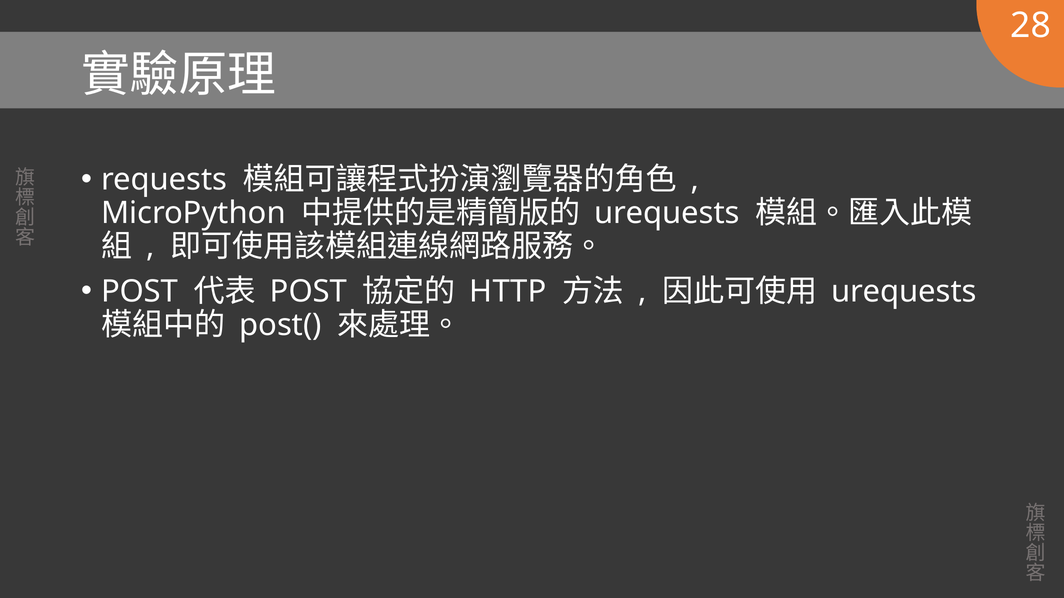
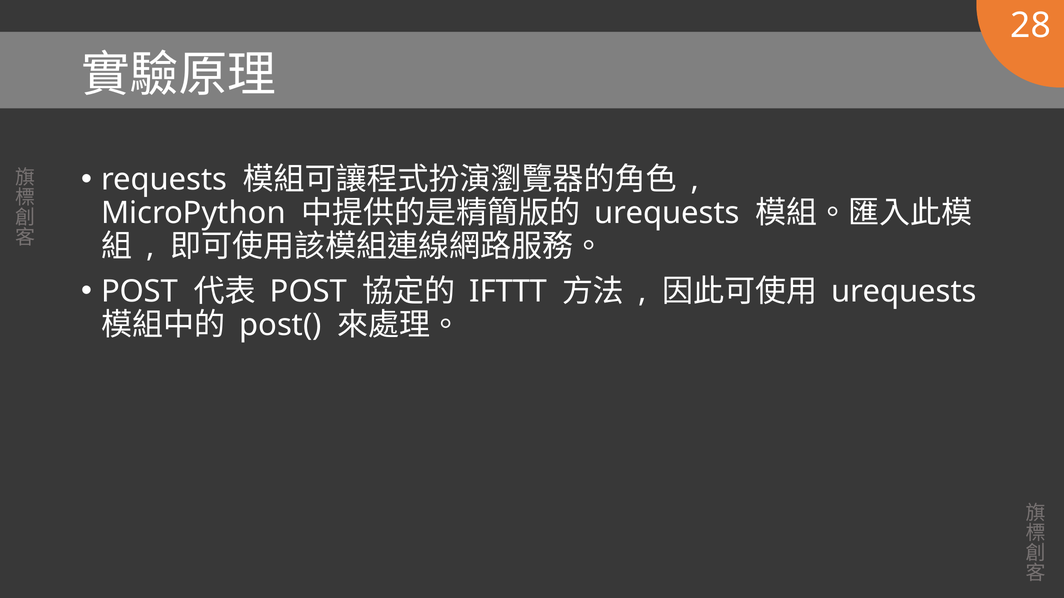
HTTP: HTTP -> IFTTT (508, 292)
